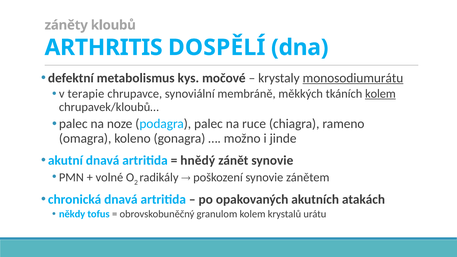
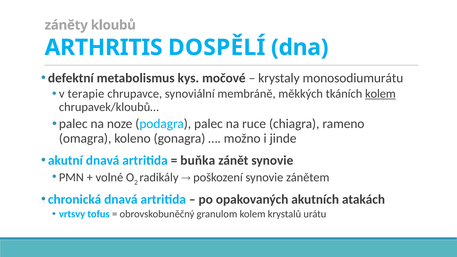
monosodiumurátu underline: present -> none (353, 78)
hnědý: hnědý -> buňka (198, 160)
někdy: někdy -> vrtsvy (72, 214)
